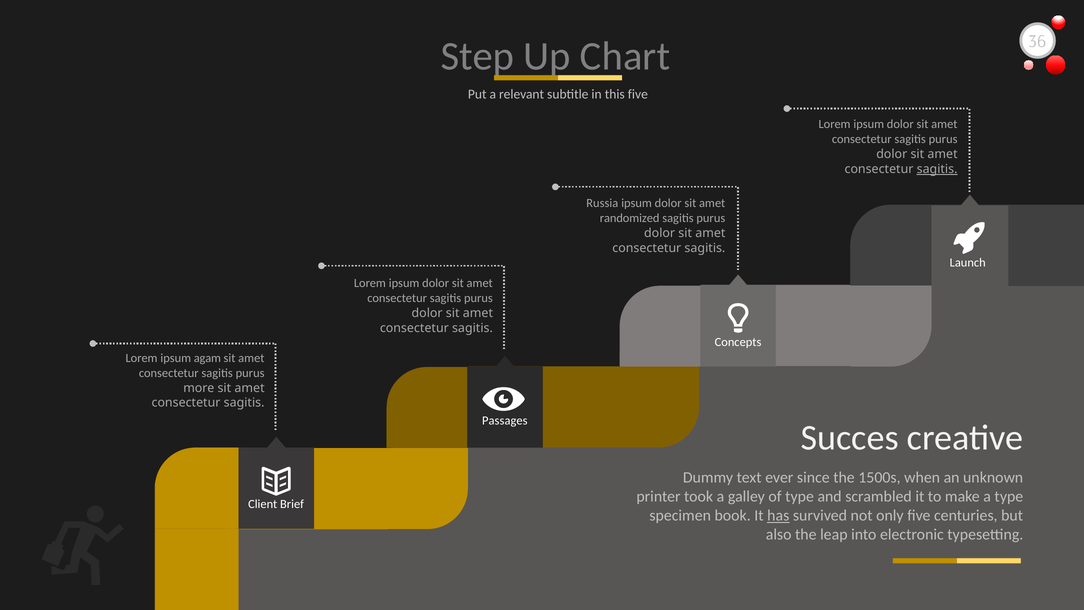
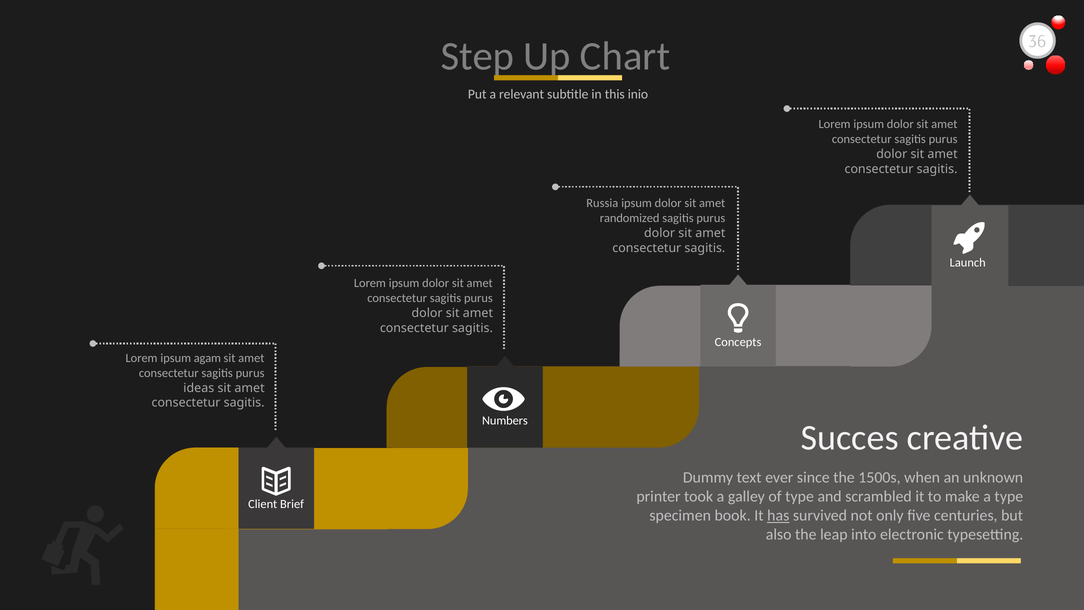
this five: five -> inio (638, 94)
sagitis underline: present -> none (937, 169)
more: more -> ideas (199, 388)
Passages: Passages -> Numbers (505, 420)
